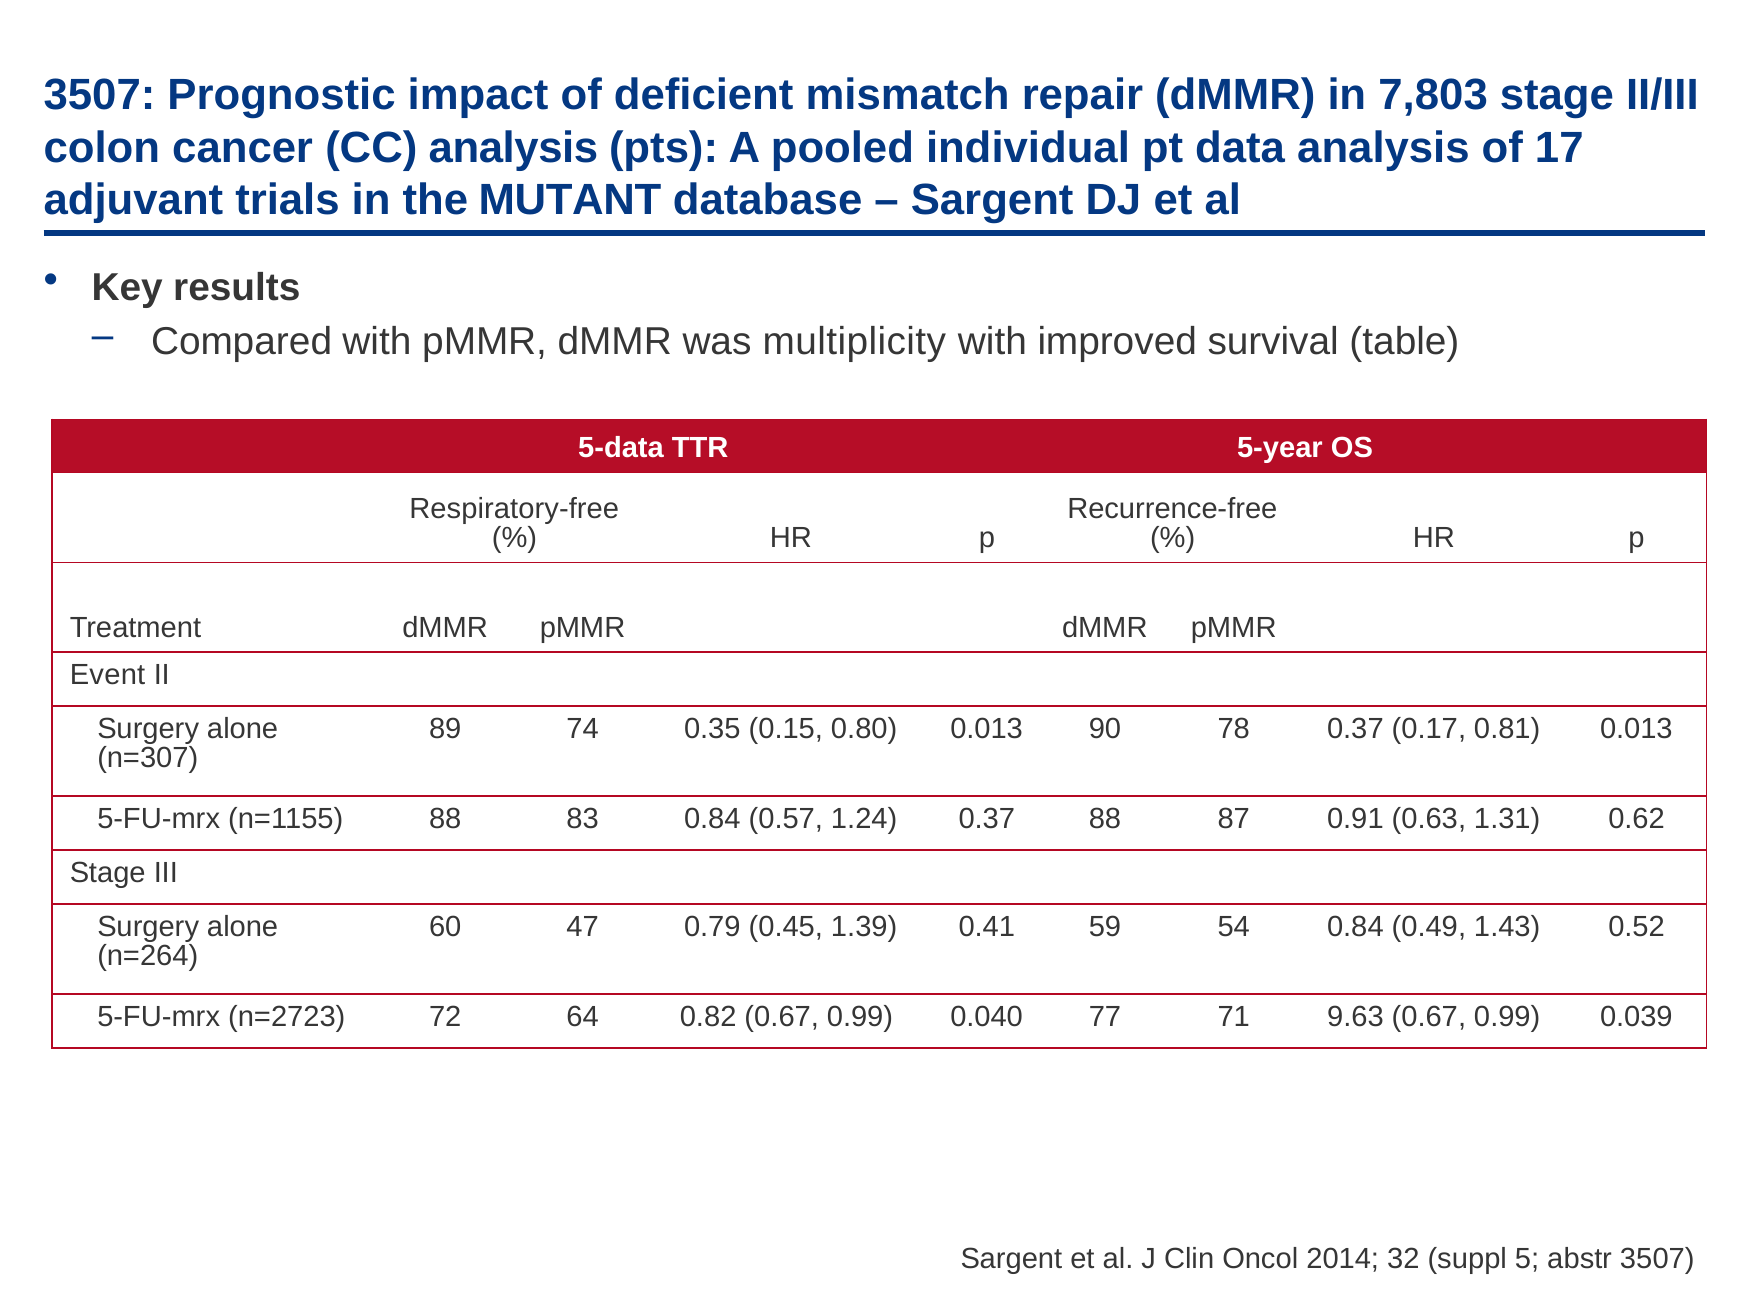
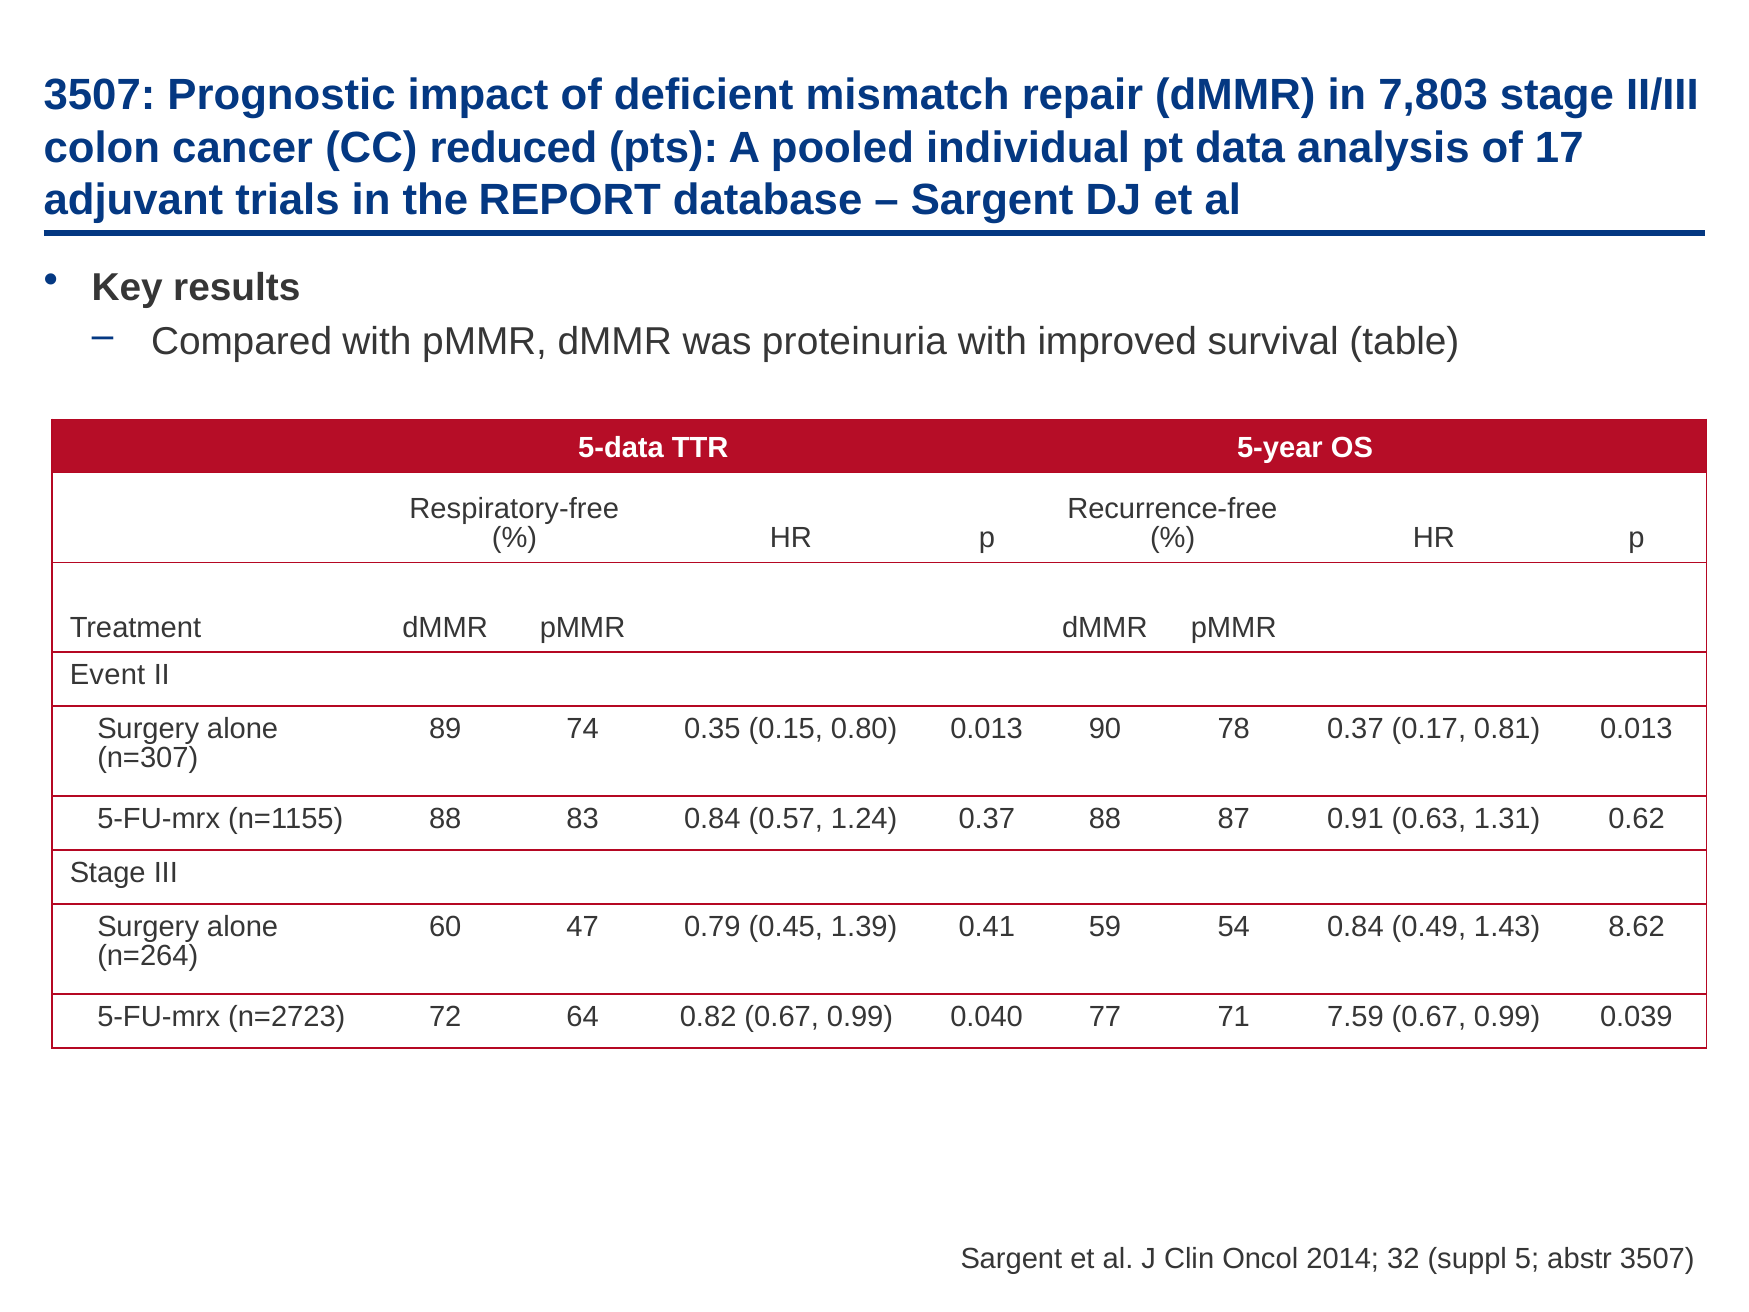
CC analysis: analysis -> reduced (513, 148)
MUTANT: MUTANT -> REPORT (570, 200)
multiplicity: multiplicity -> proteinuria (854, 342)
0.52: 0.52 -> 8.62 (1637, 927)
9.63: 9.63 -> 7.59 (1355, 1017)
